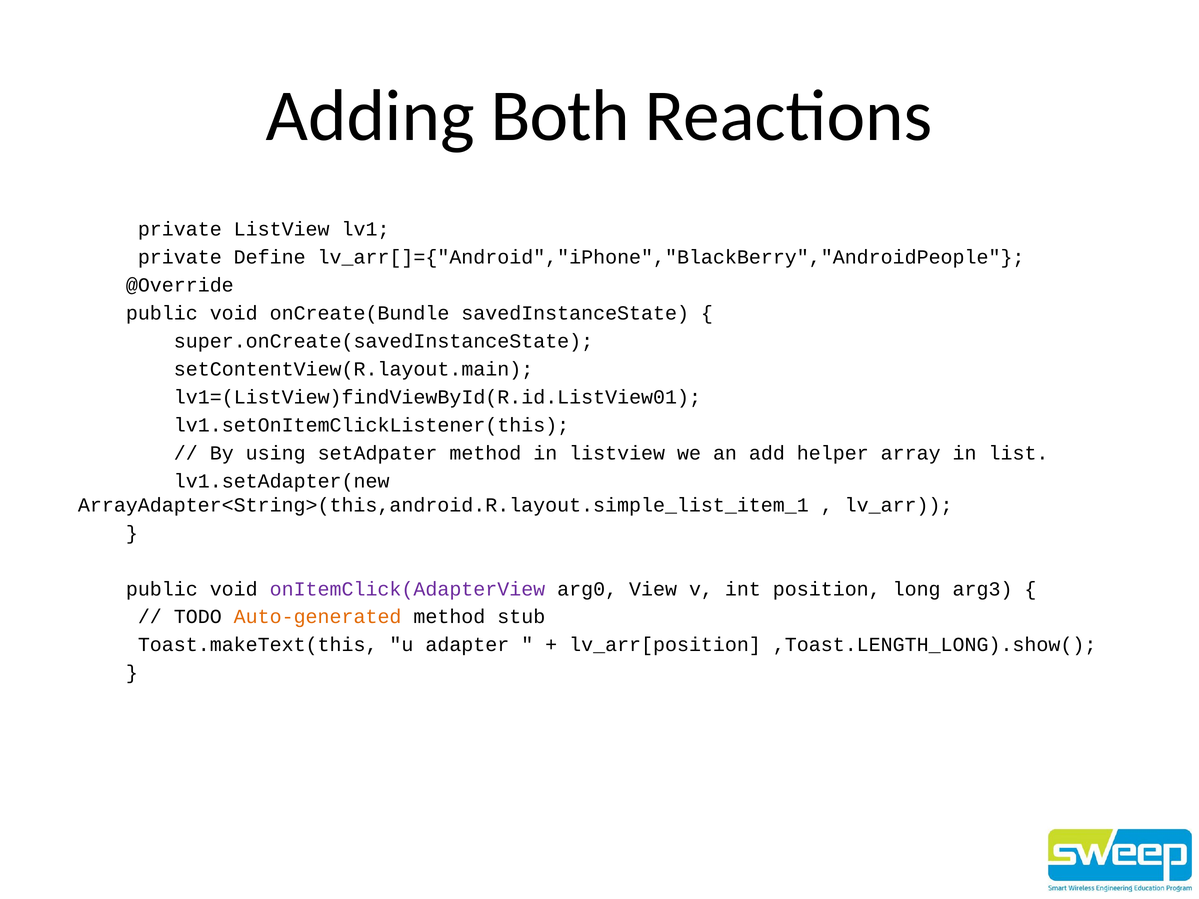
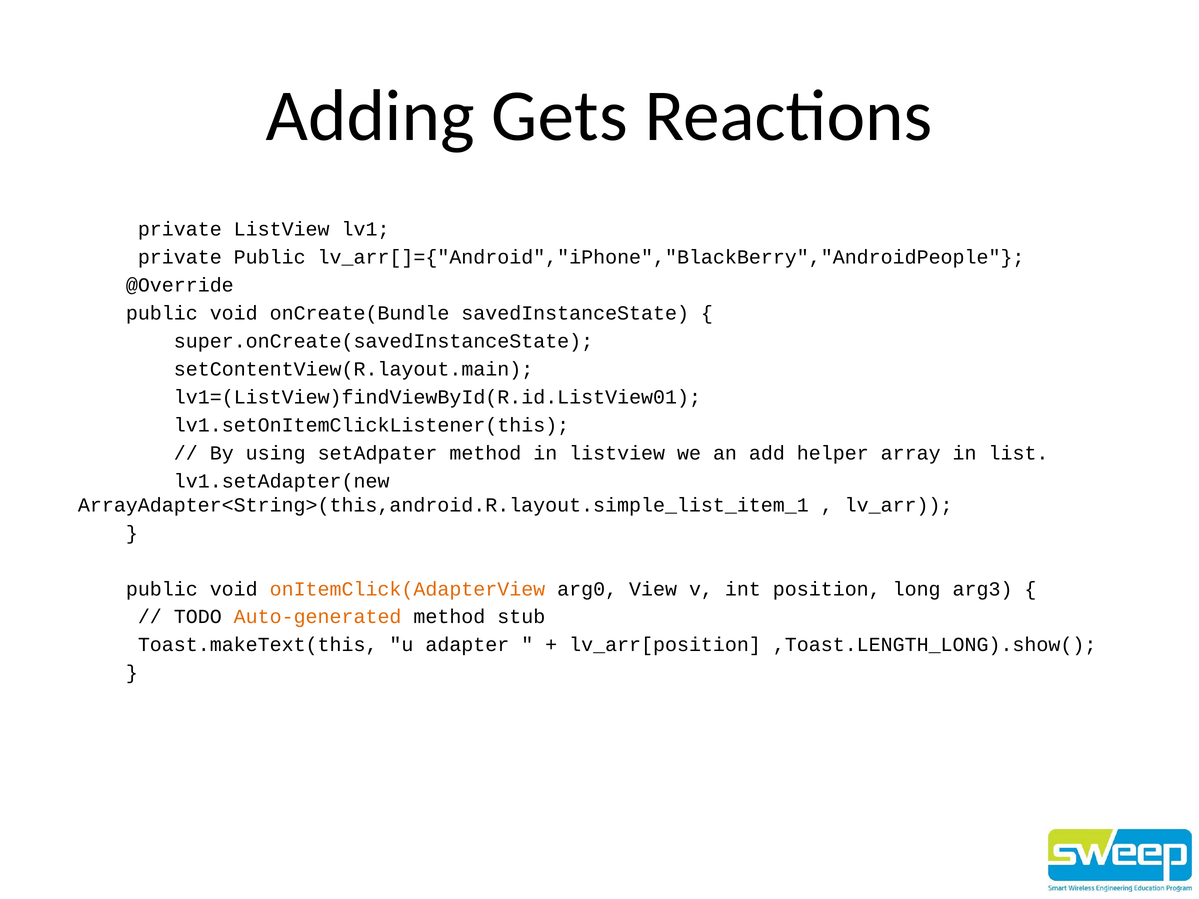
Both: Both -> Gets (560, 116)
private Define: Define -> Public (270, 257)
onItemClick(AdapterView colour: purple -> orange (407, 589)
